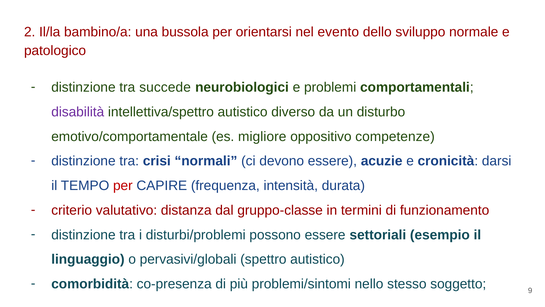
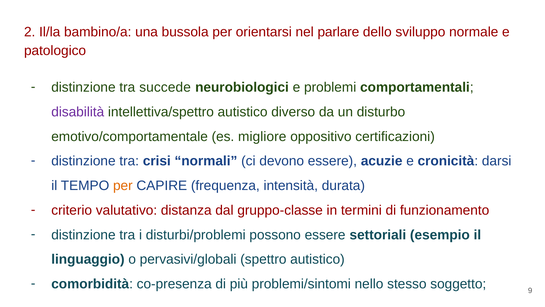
evento: evento -> parlare (338, 32)
competenze: competenze -> certificazioni (395, 136)
per colour: red -> orange (123, 185)
